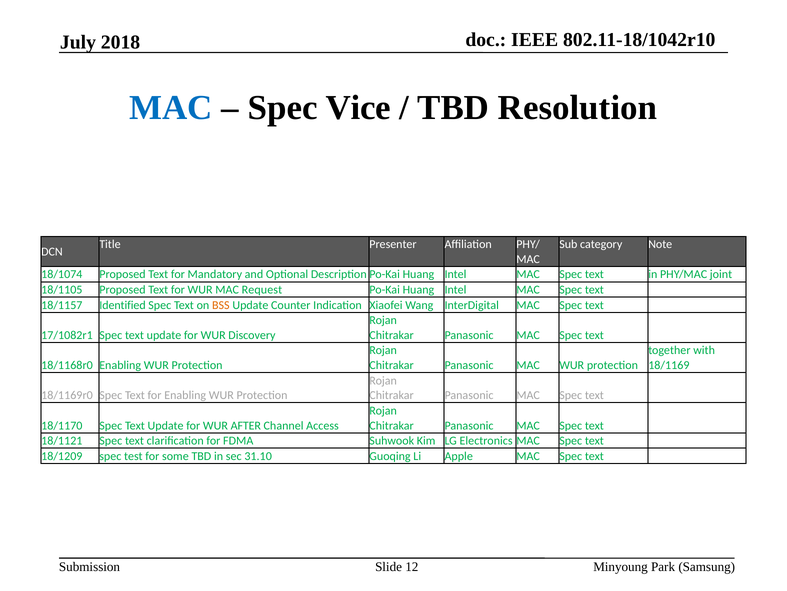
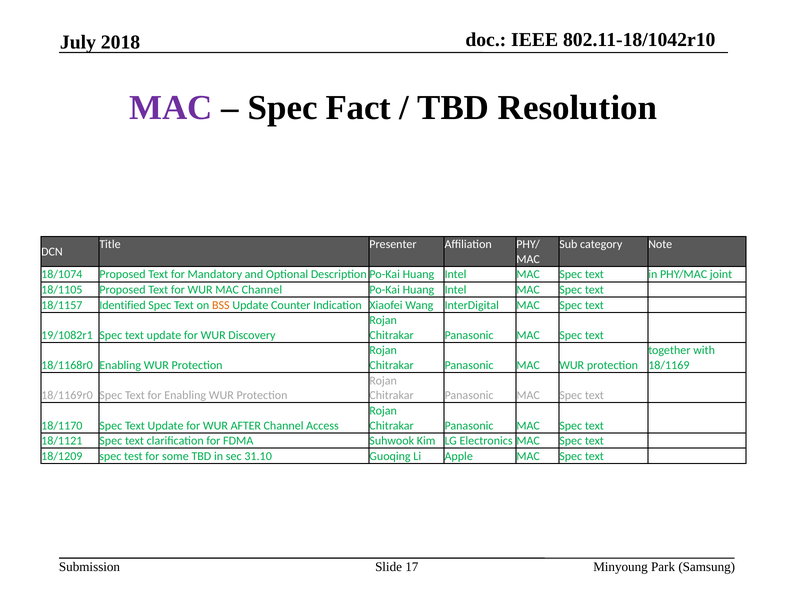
MAC colour: blue -> purple (171, 107)
Vice: Vice -> Fact (358, 107)
MAC Request: Request -> Channel (262, 289)
17/1082r1: 17/1082r1 -> 19/1082r1 (67, 335)
12: 12 -> 17 (412, 566)
